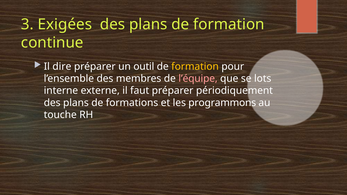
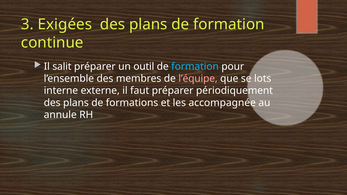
dire: dire -> salit (62, 66)
formation colour: yellow -> light blue (195, 66)
programmons: programmons -> accompagnée (222, 103)
touche: touche -> annule (60, 115)
